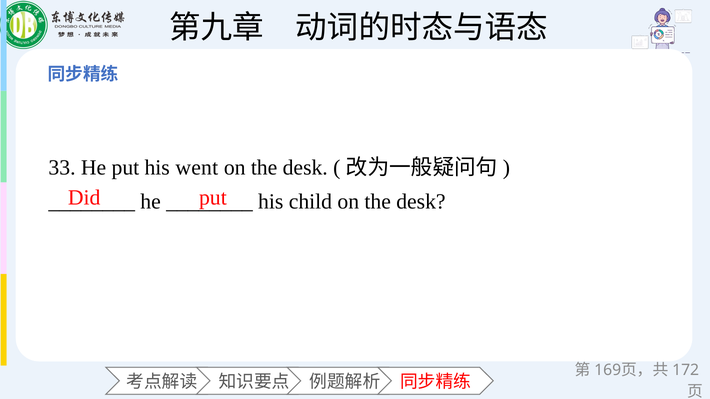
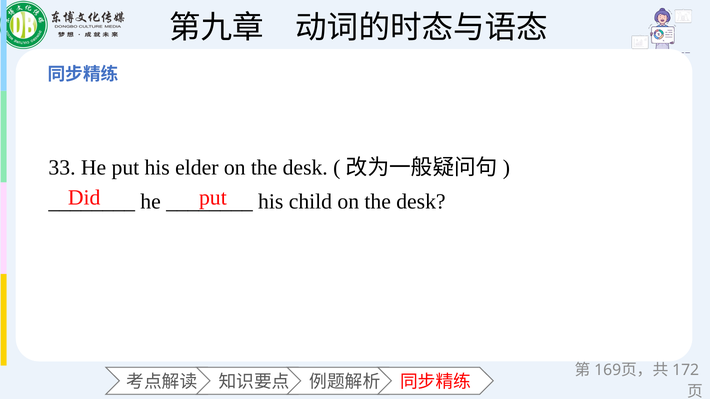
went: went -> elder (197, 168)
